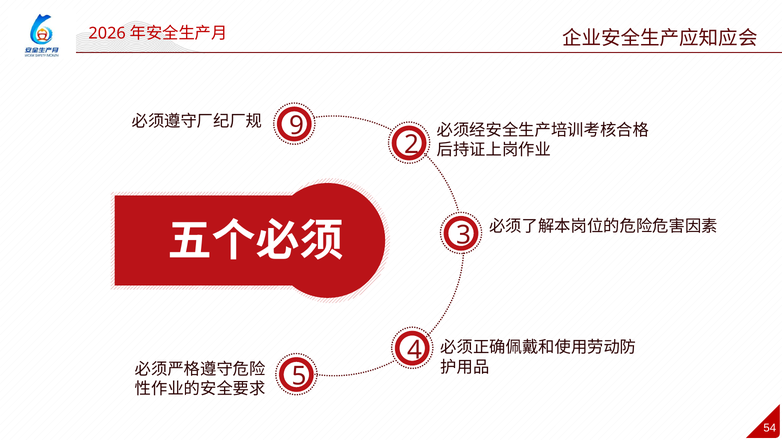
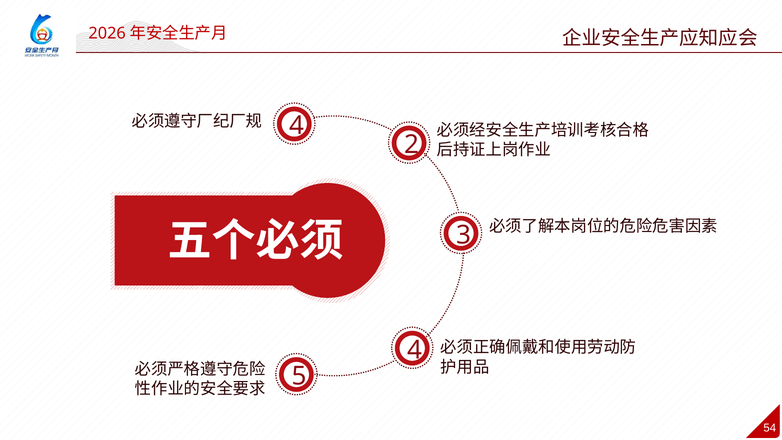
9: 9 -> 4 (297, 126)
